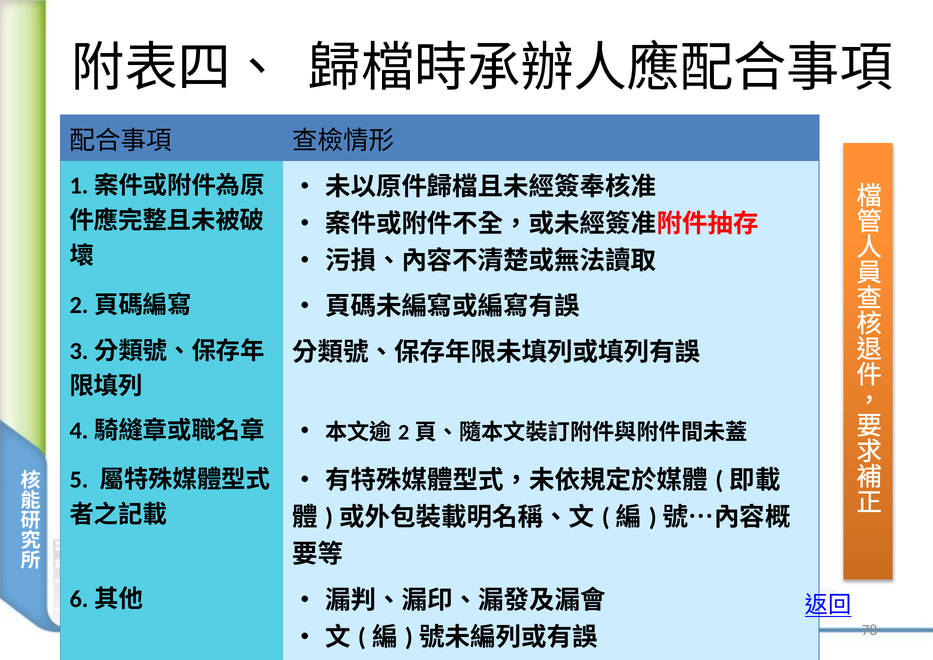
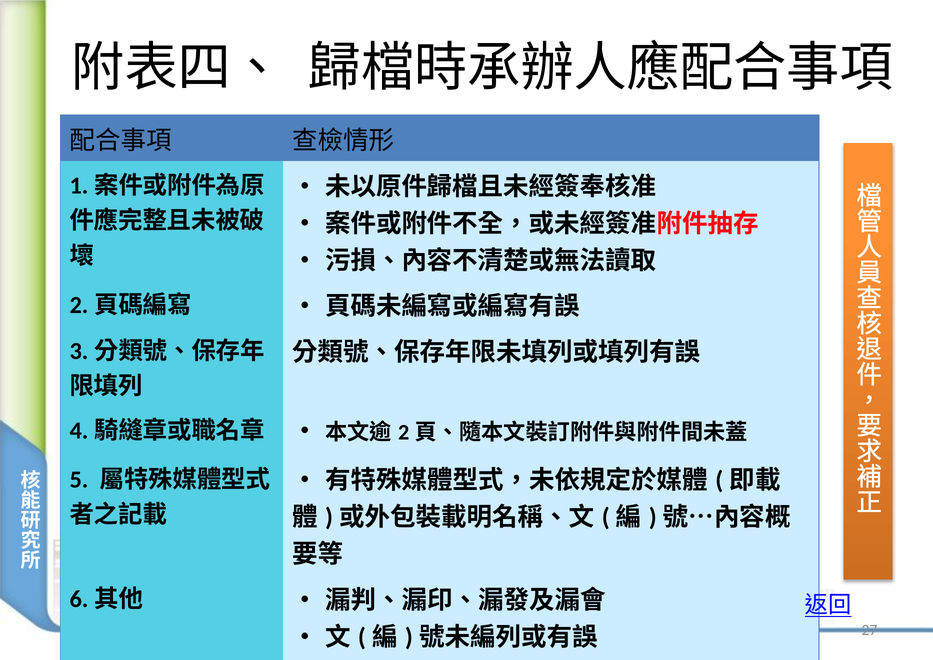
78: 78 -> 27 (869, 630)
